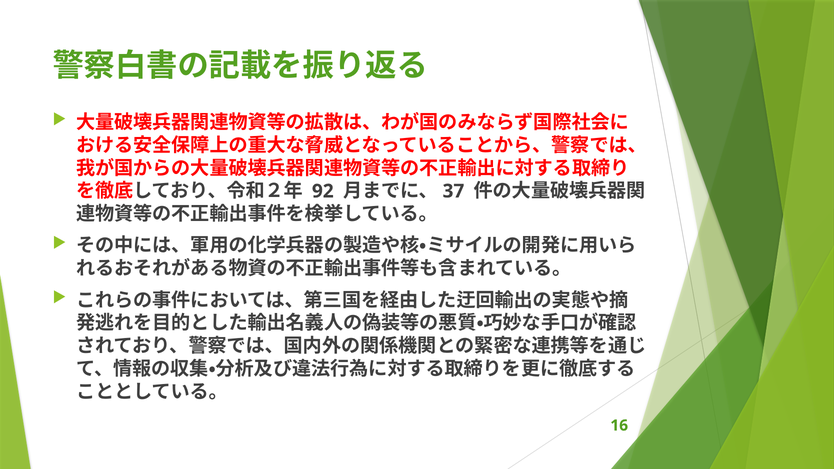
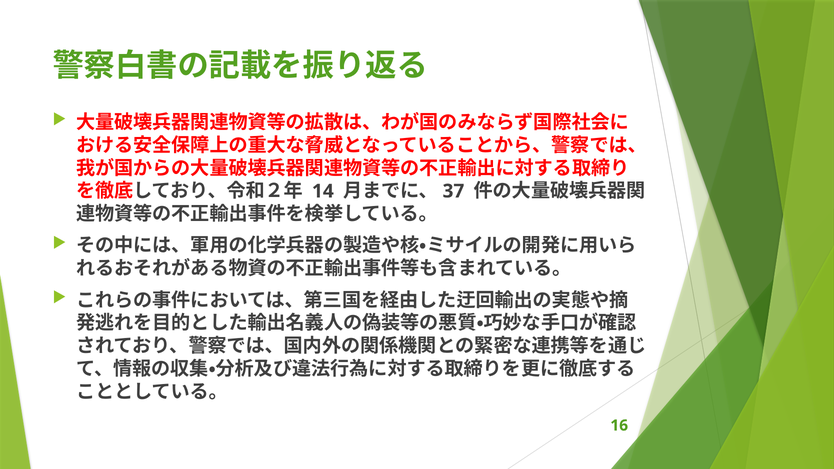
92: 92 -> 14 (323, 191)
